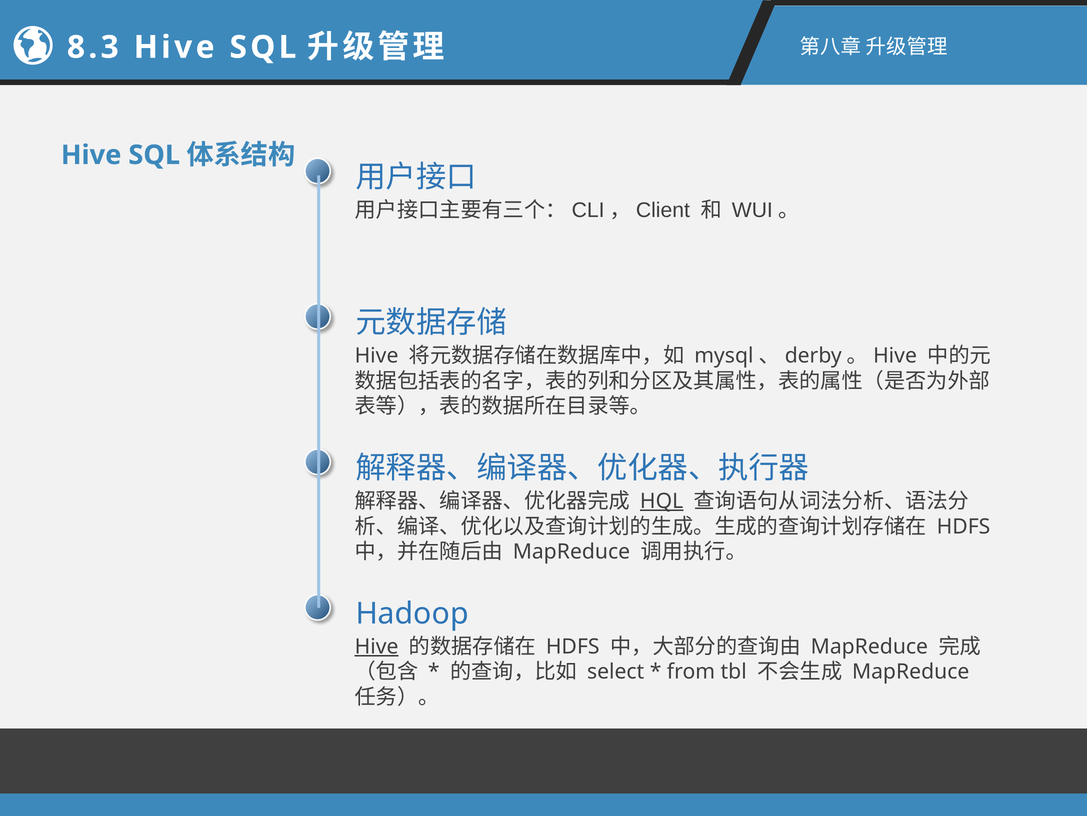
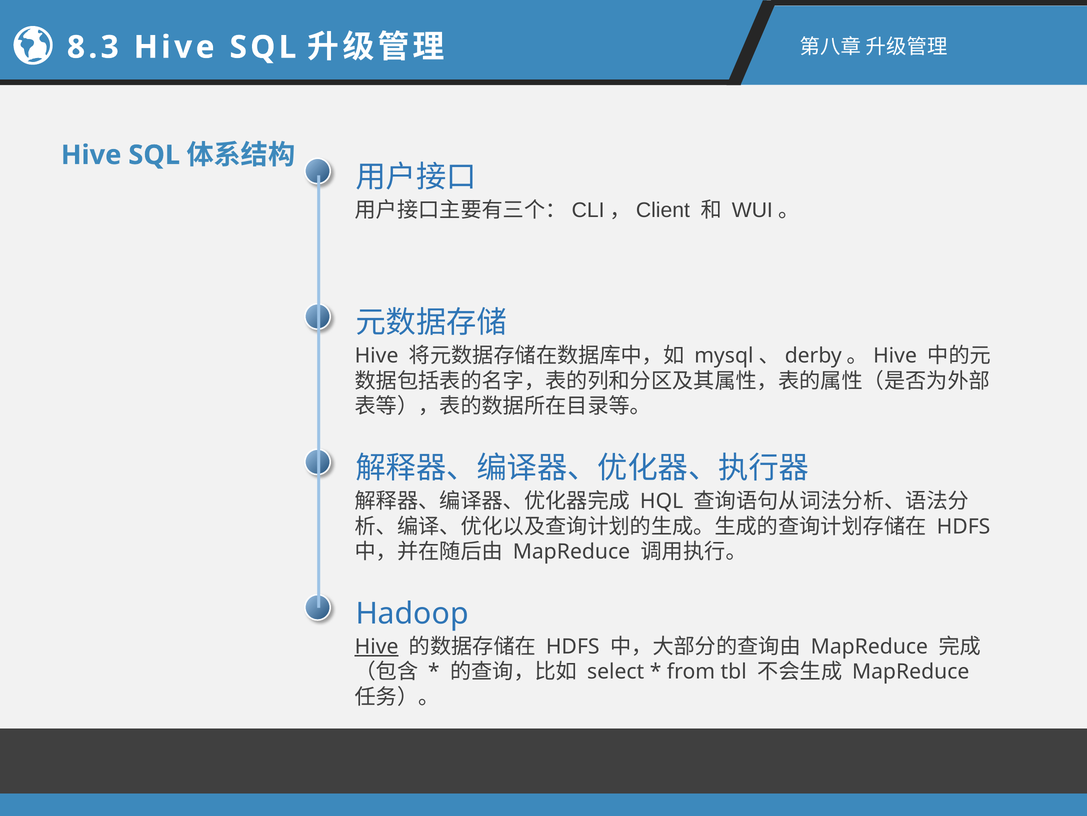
HQL underline: present -> none (662, 501)
